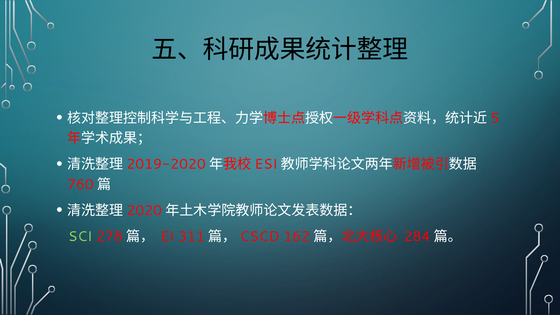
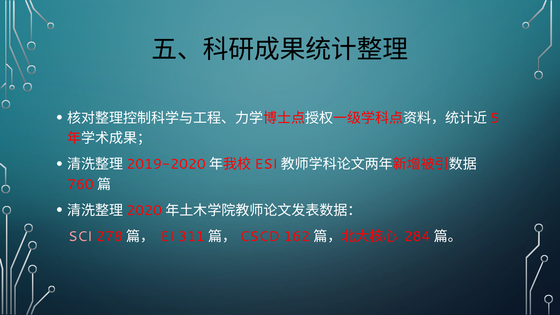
SCI colour: light green -> pink (80, 236)
